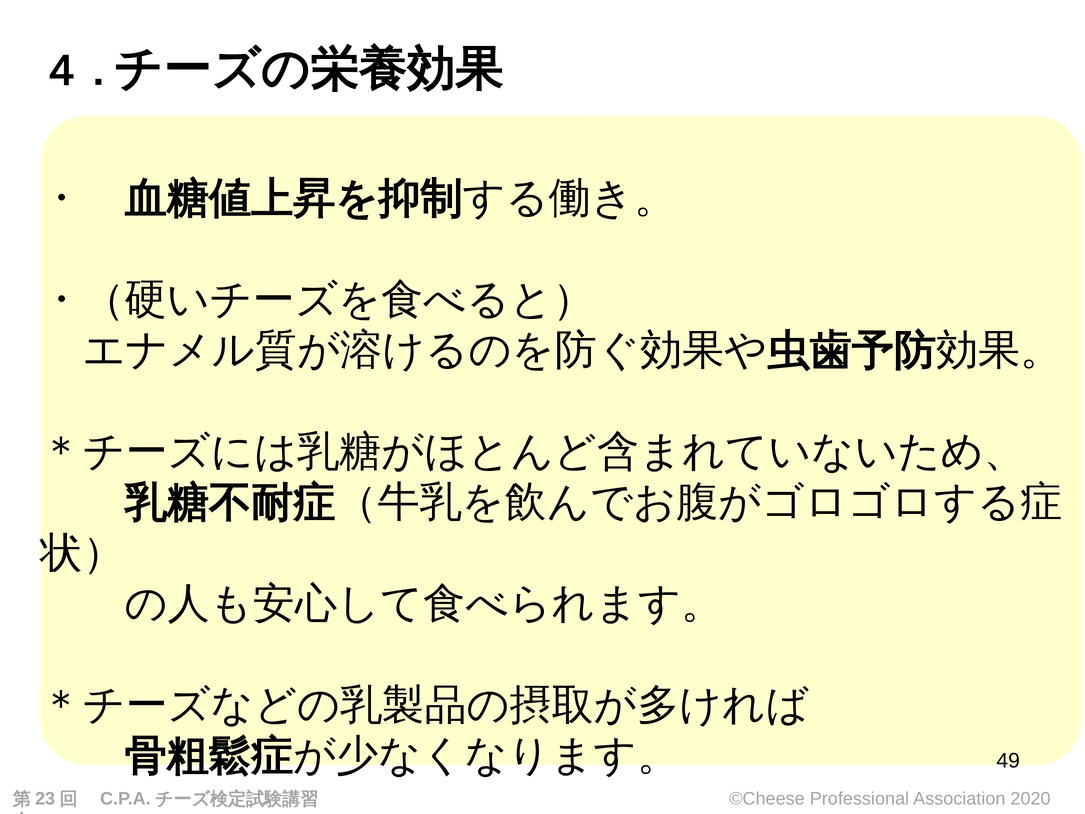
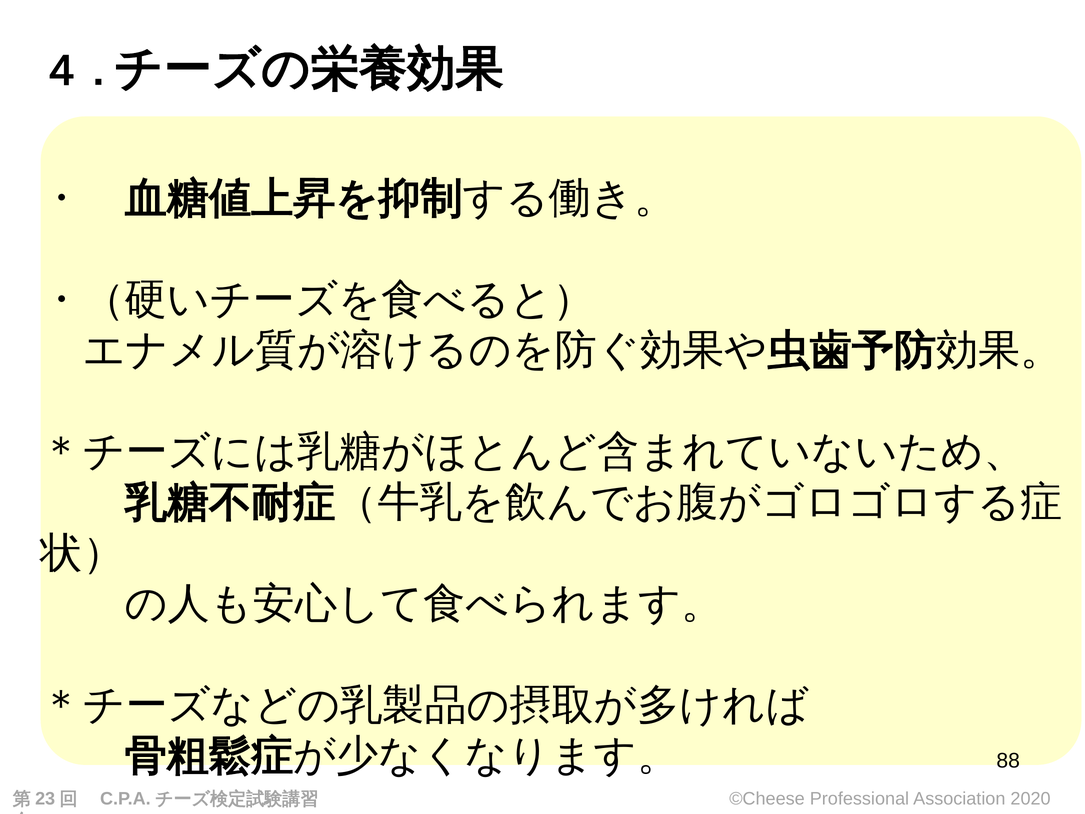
49: 49 -> 88 (1008, 761)
